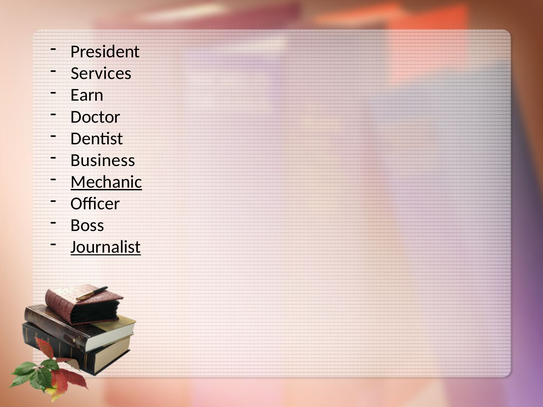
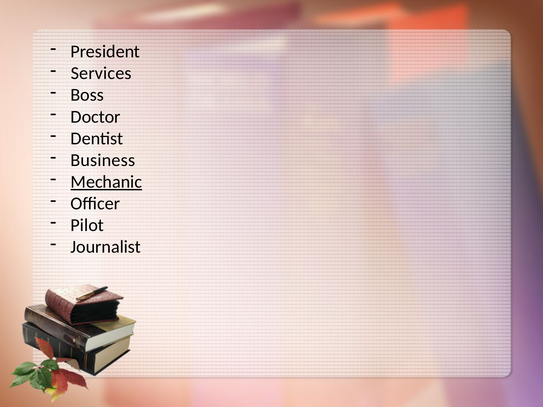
Earn: Earn -> Boss (87, 95)
Boss: Boss -> Pilot (87, 225)
Journalist underline: present -> none (106, 247)
